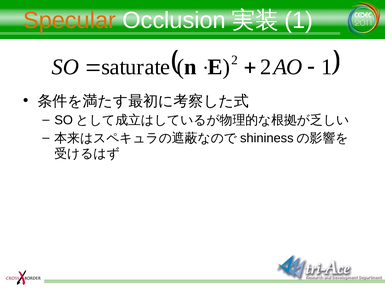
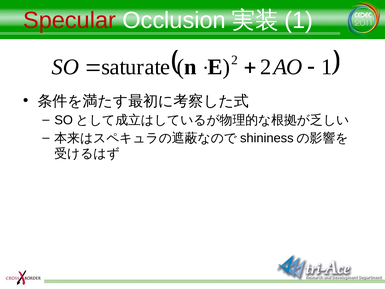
Specular colour: orange -> red (70, 20)
